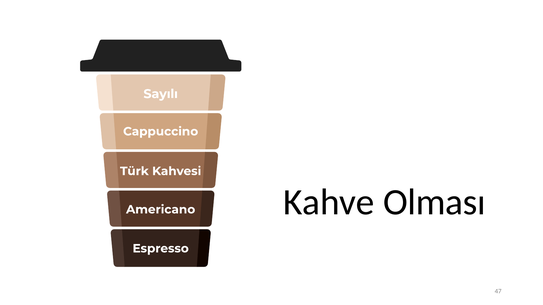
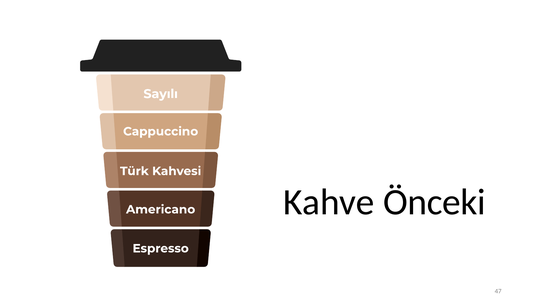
Olması: Olması -> Önceki (434, 203)
